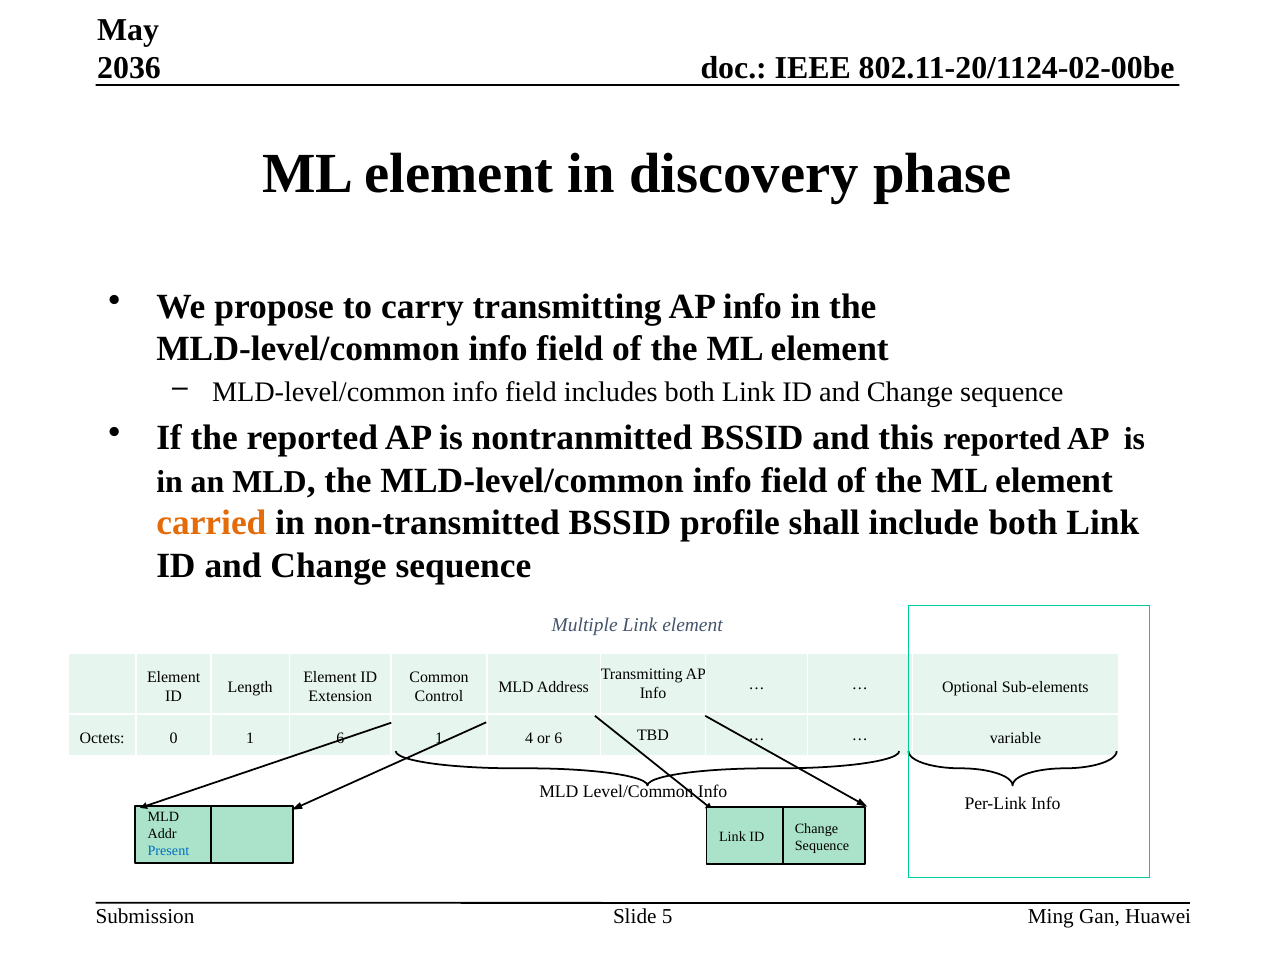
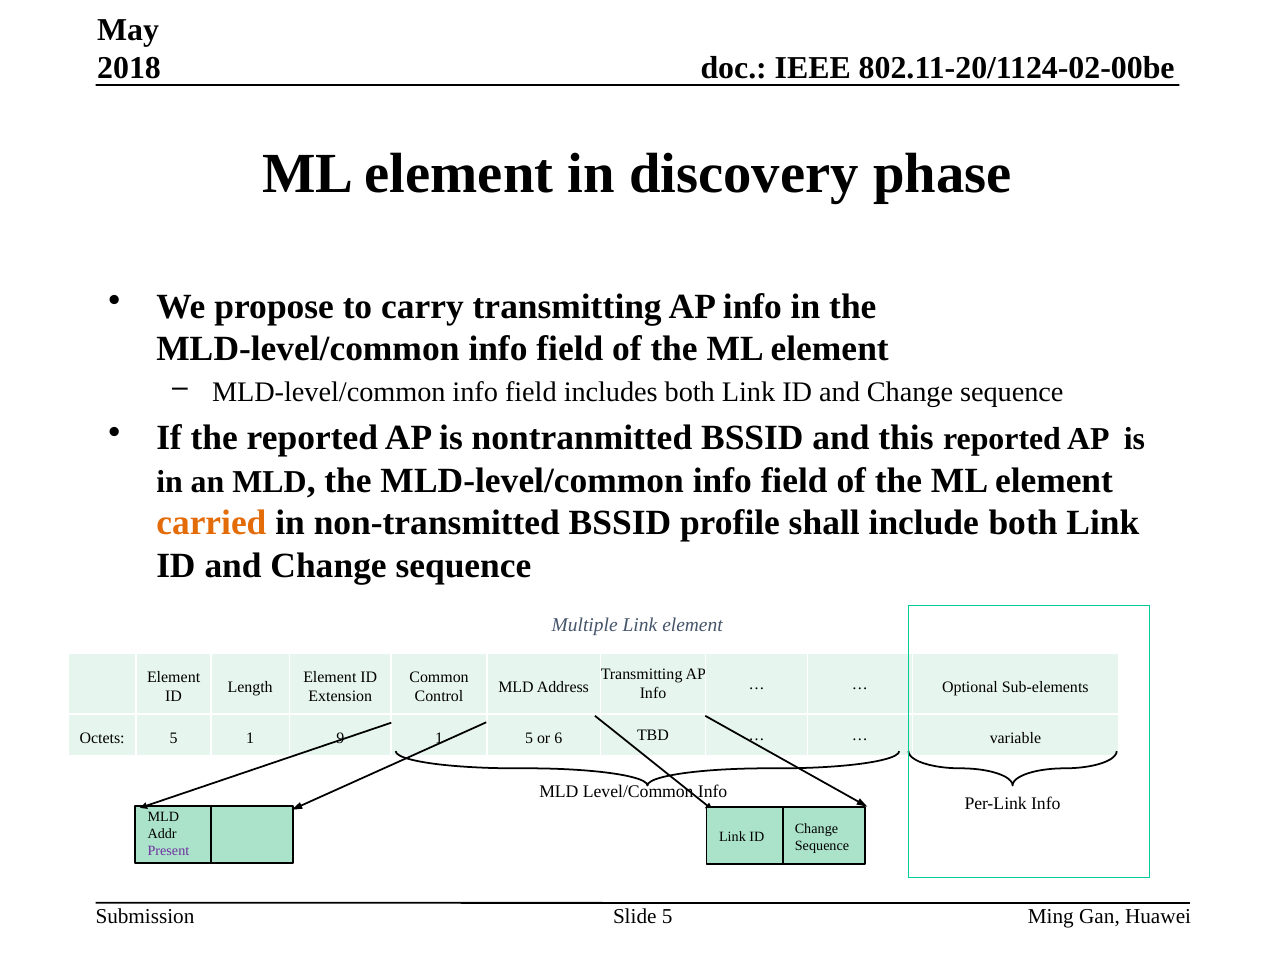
2036: 2036 -> 2018 (129, 68)
Octets 0: 0 -> 5 (174, 738)
1 6: 6 -> 9 (340, 738)
1 4: 4 -> 5 (529, 738)
Present colour: blue -> purple (168, 851)
